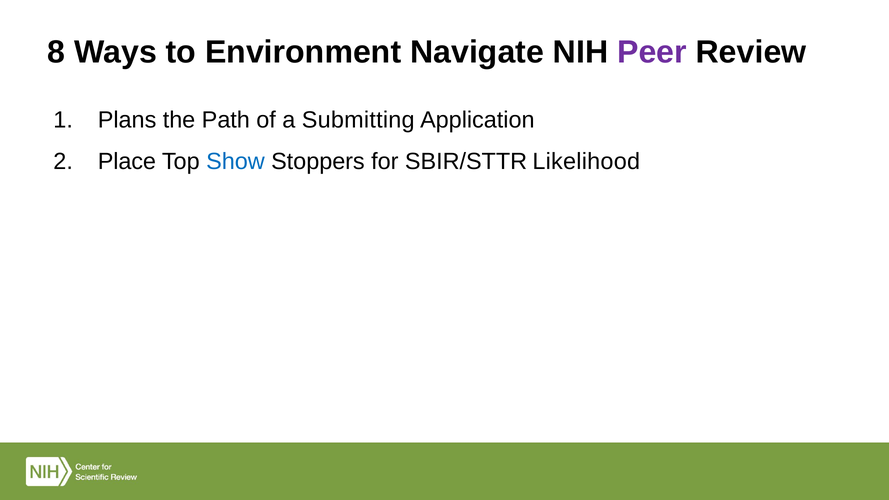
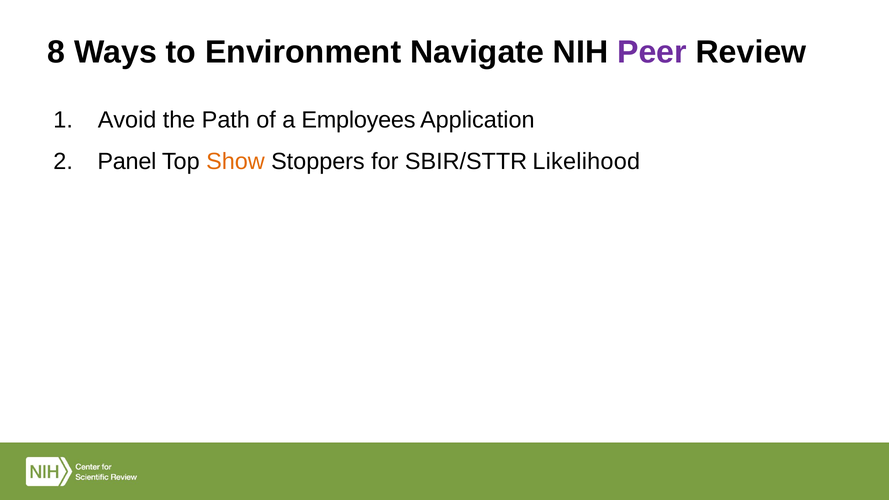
Plans: Plans -> Avoid (127, 120)
Submitting: Submitting -> Employees (358, 120)
Place: Place -> Panel (127, 162)
Show colour: blue -> orange (235, 162)
